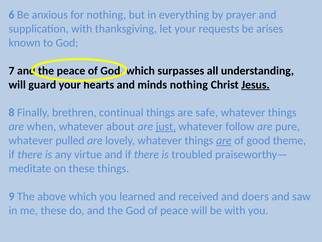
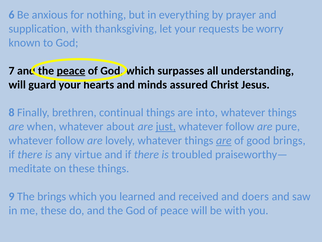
arises: arises -> worry (270, 29)
peace underline: none -> present (71, 71)
minds nothing: nothing -> assured (189, 84)
Jesus underline: present -> none (255, 84)
safe: safe -> into (207, 112)
pulled: pulled -> follow (70, 140)
good theme: theme -> brings (289, 140)
The above: above -> brings (52, 196)
